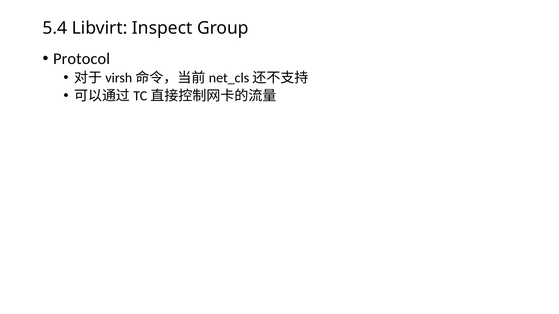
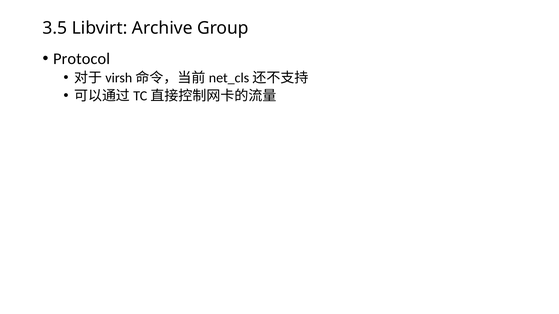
5.4: 5.4 -> 3.5 (55, 28)
Inspect: Inspect -> Archive (162, 28)
